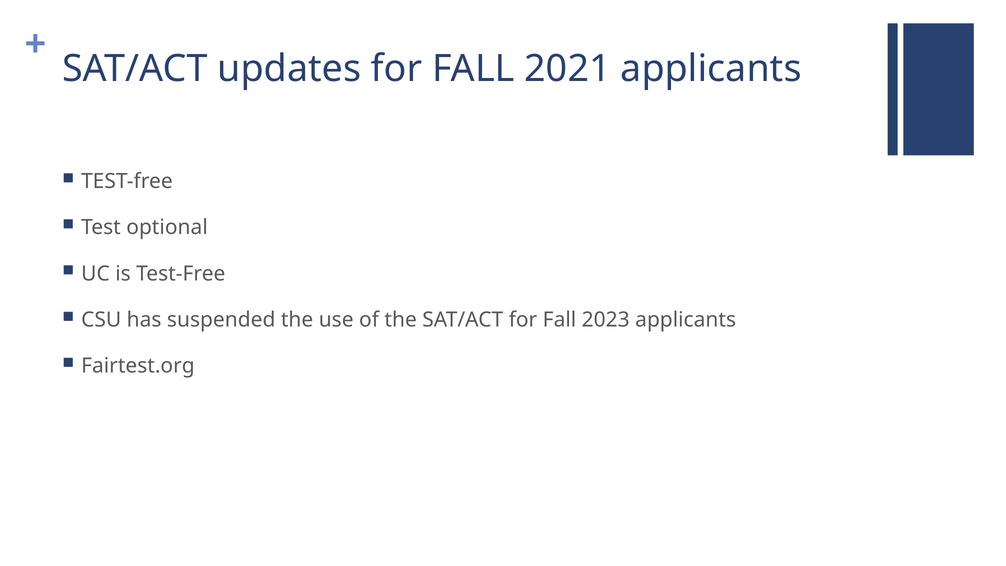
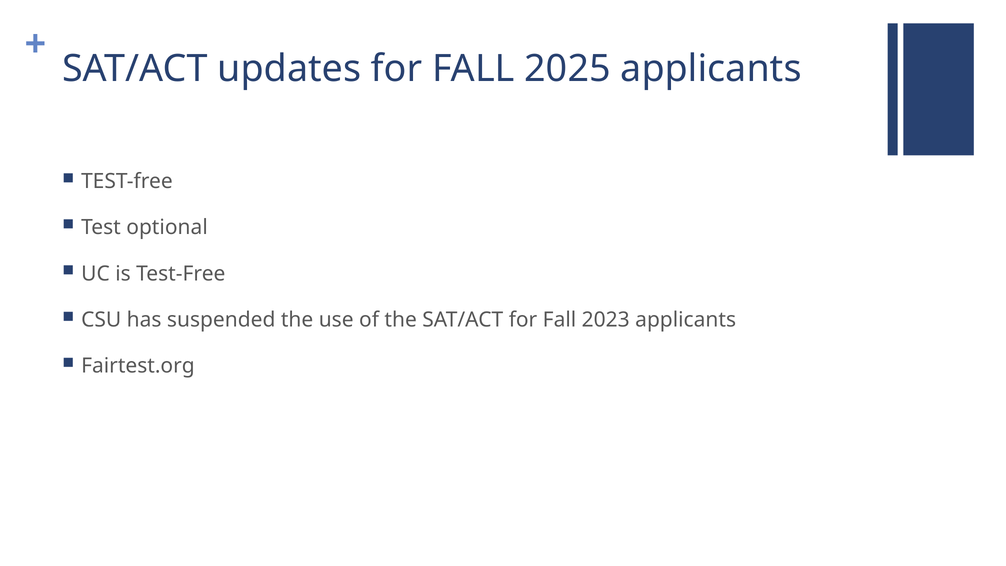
2021: 2021 -> 2025 (568, 69)
